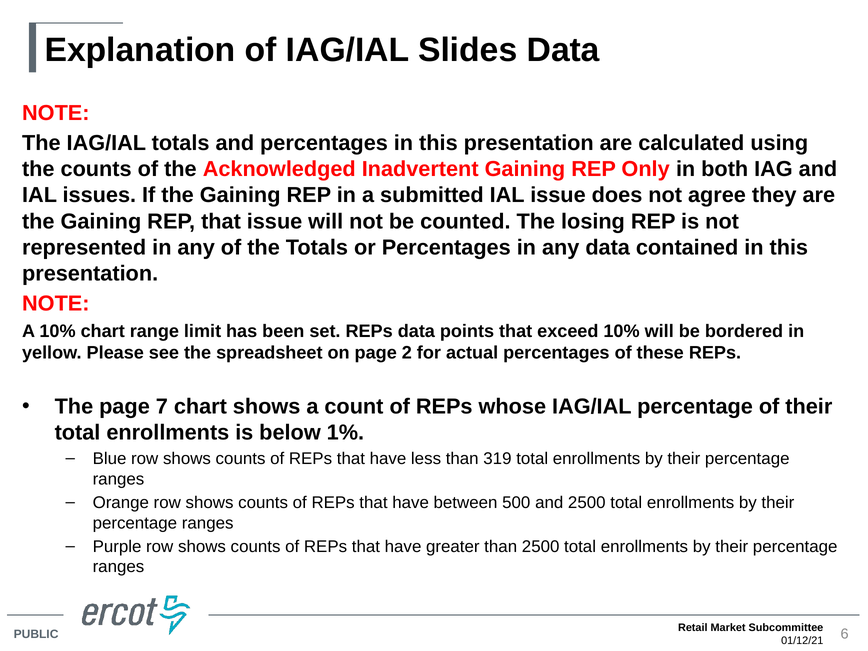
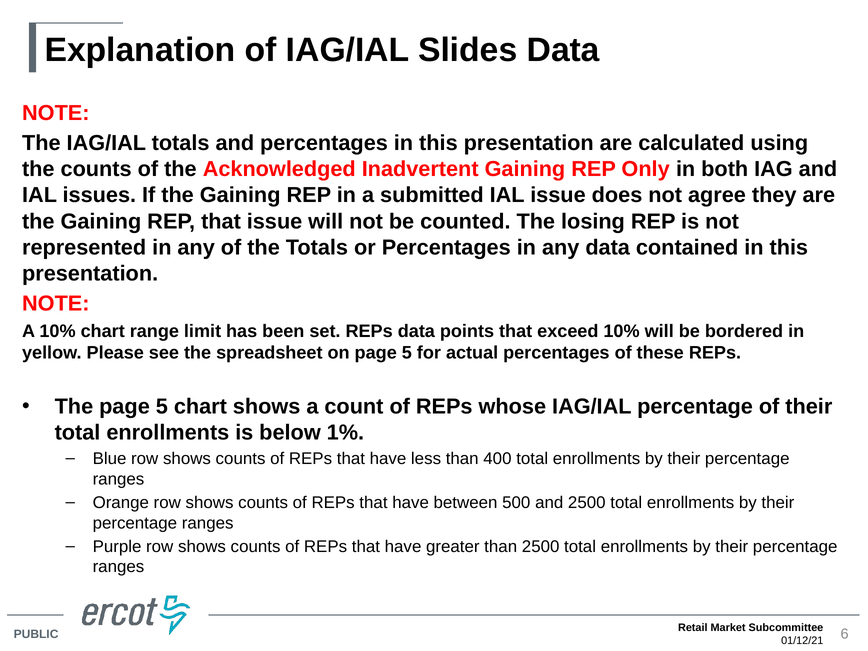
on page 2: 2 -> 5 (407, 353)
The page 7: 7 -> 5 (162, 407)
319: 319 -> 400 (497, 459)
